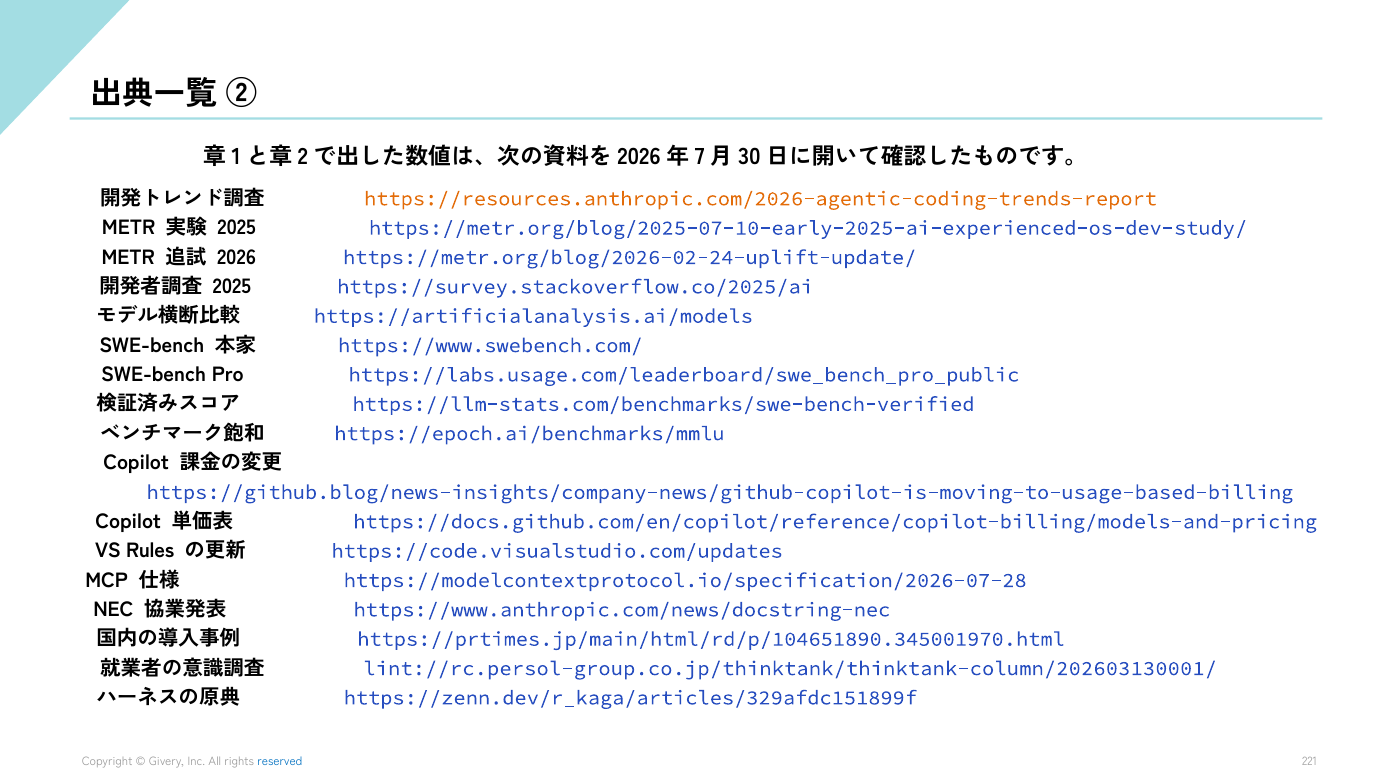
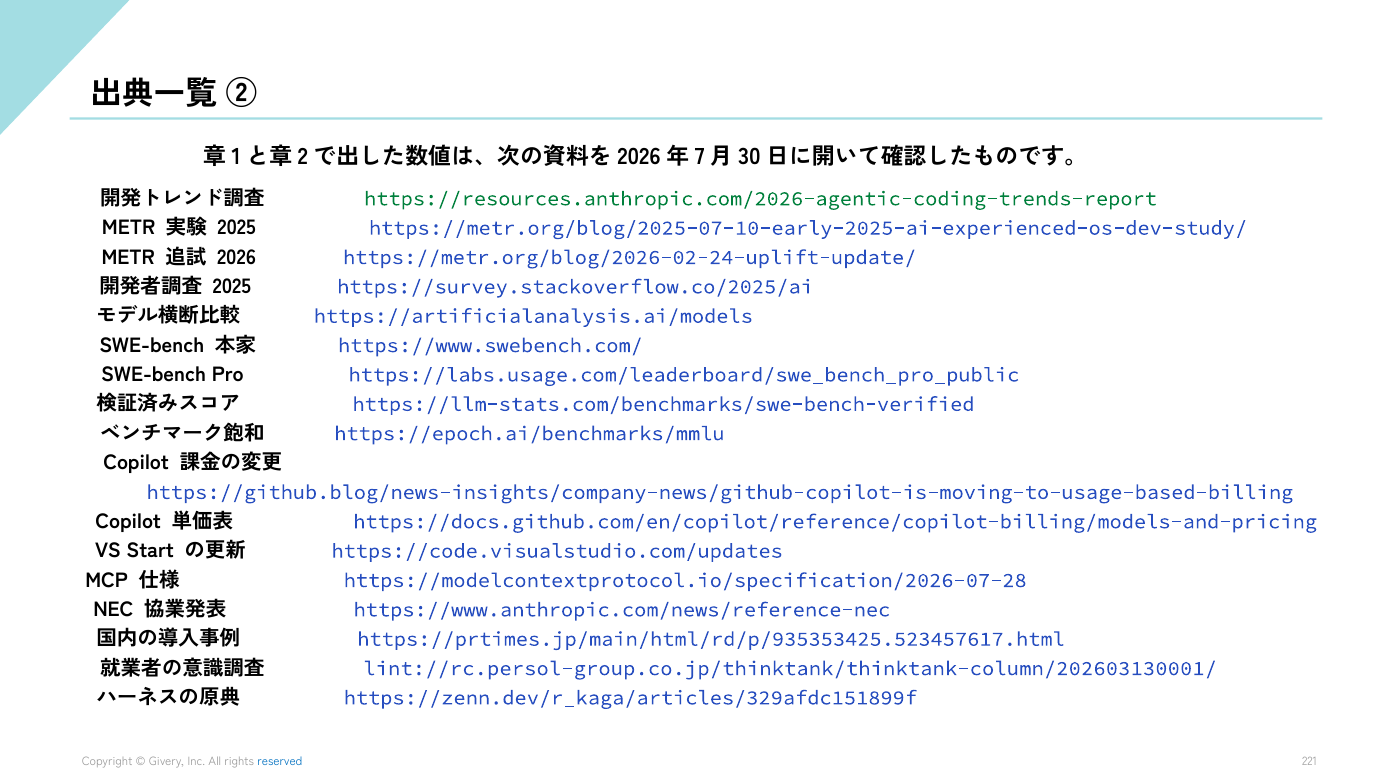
https://resources.anthropic.com/2026-agentic-coding-trends-report colour: orange -> green (761, 199)
Rules: Rules -> Start (150, 551)
https://www.anthropic.com/news/docstring-nec: https://www.anthropic.com/news/docstring-nec -> https://www.anthropic.com/news/reference-nec (622, 610)
https://prtimes.jp/main/html/rd/p/104651890.345001970.html: https://prtimes.jp/main/html/rd/p/104651890.345001970.html -> https://prtimes.jp/main/html/rd/p/935353425.523457617.html (711, 639)
